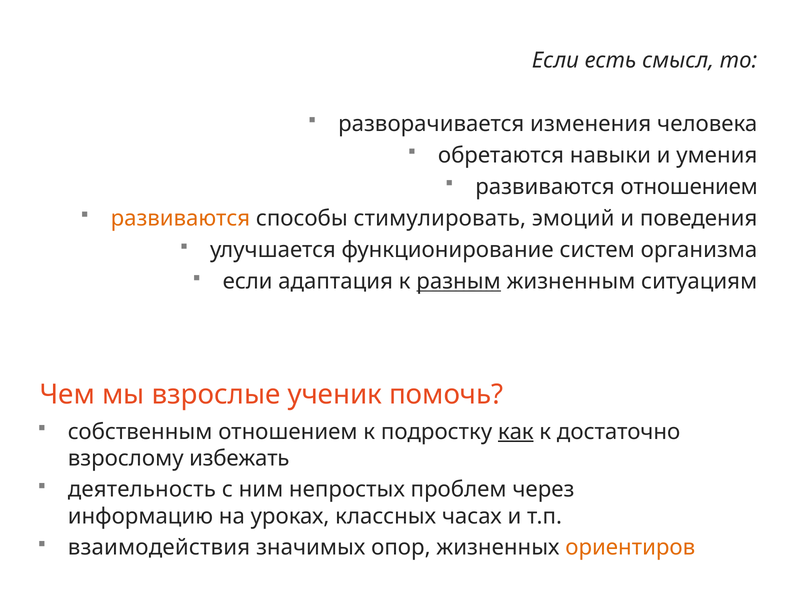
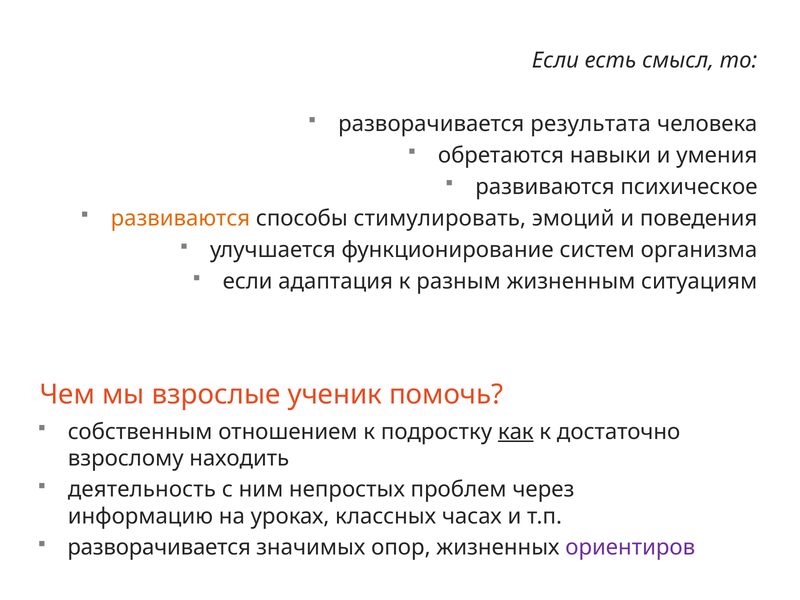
изменения: изменения -> результата (591, 124)
развиваются отношением: отношением -> психическое (689, 187)
разным underline: present -> none (459, 282)
избежать: избежать -> находить (239, 458)
взаимодействия: взаимодействия -> разворачивается (159, 547)
ориентиров colour: orange -> purple (630, 547)
